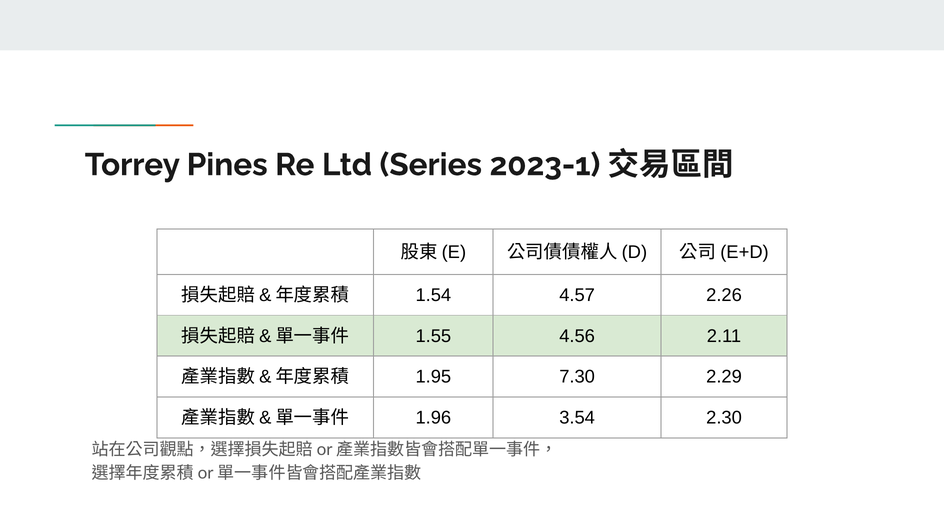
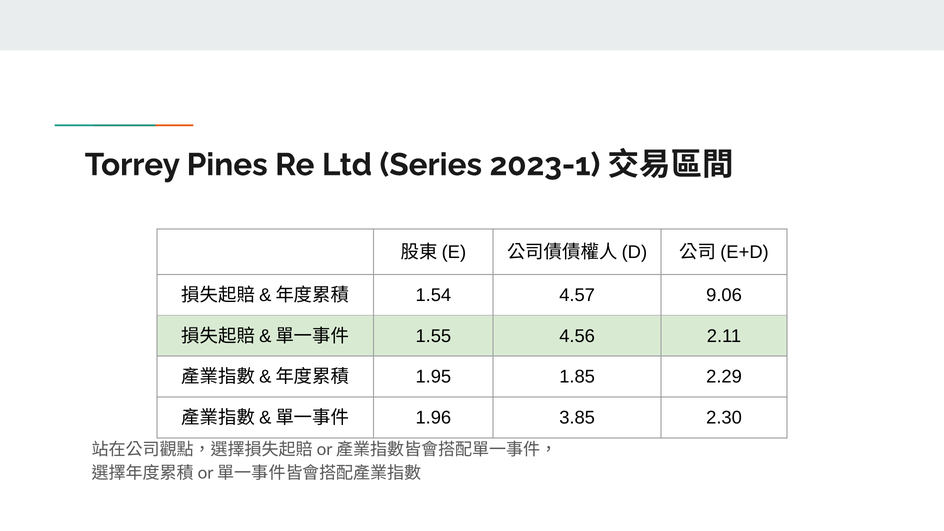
2.26: 2.26 -> 9.06 (724, 295)
7.30: 7.30 -> 1.85 (577, 377)
3.54: 3.54 -> 3.85 (577, 418)
